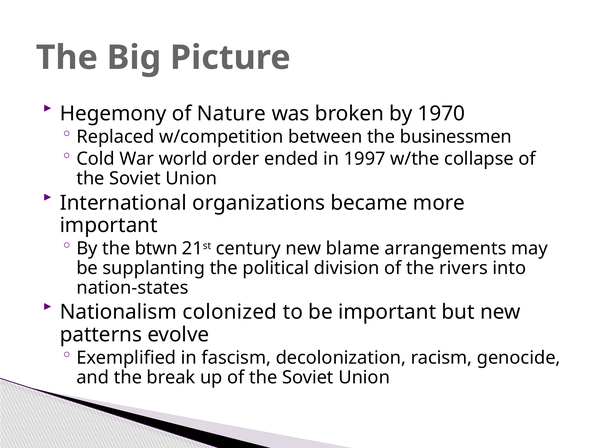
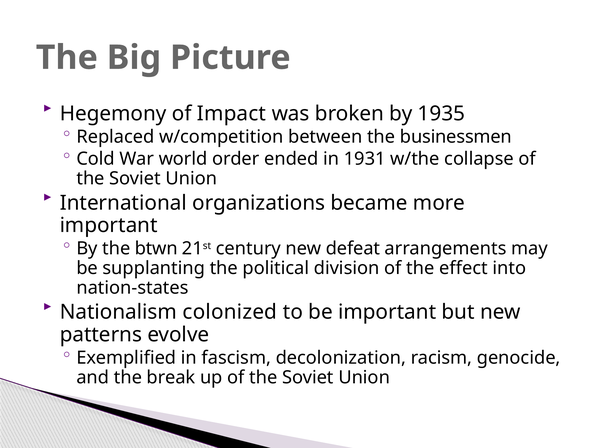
Nature: Nature -> Impact (232, 114)
1970: 1970 -> 1935 (441, 114)
1997: 1997 -> 1931 (365, 159)
blame: blame -> defeat (353, 249)
rivers: rivers -> effect (463, 268)
